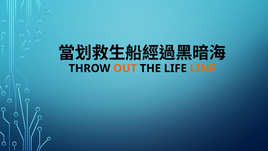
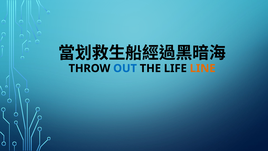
OUT colour: orange -> blue (125, 68)
